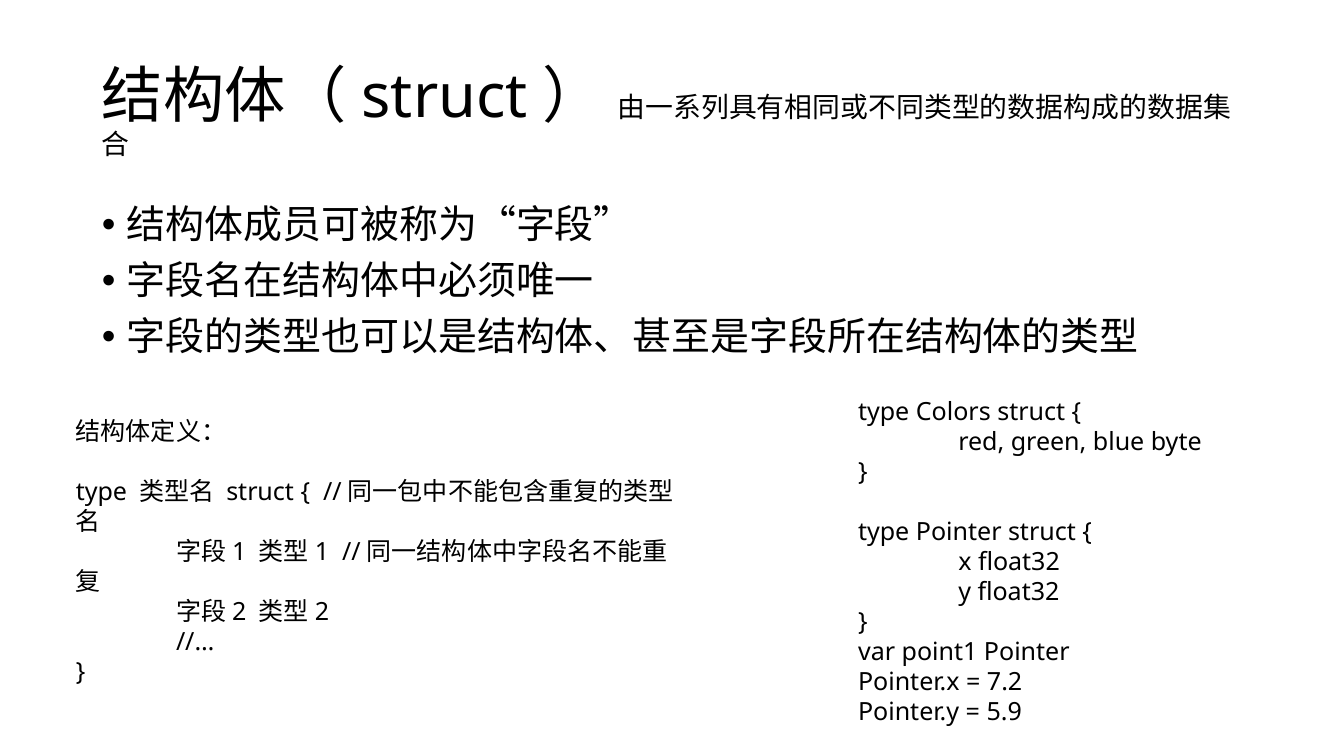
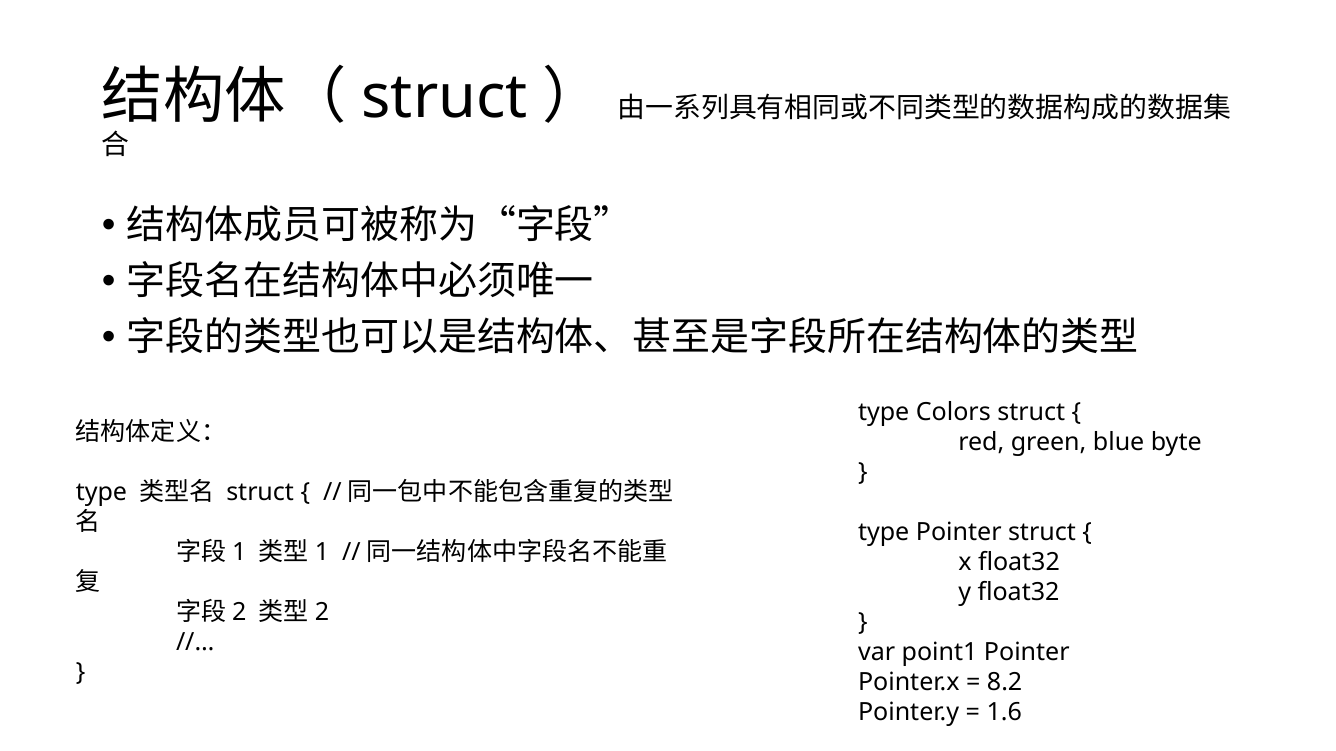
7.2: 7.2 -> 8.2 (1005, 683)
5.9: 5.9 -> 1.6 (1004, 713)
